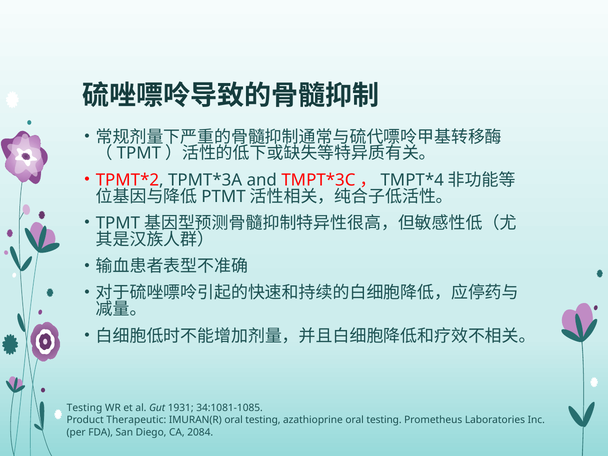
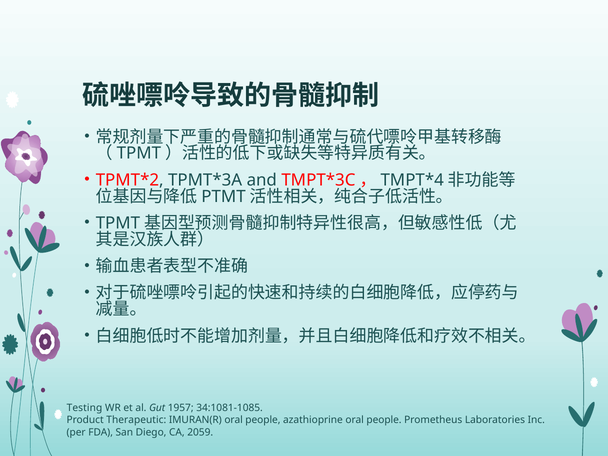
1931: 1931 -> 1957 (181, 408)
IMURAN(R oral testing: testing -> people (263, 420)
azathioprine oral testing: testing -> people (384, 420)
2084: 2084 -> 2059 (200, 432)
